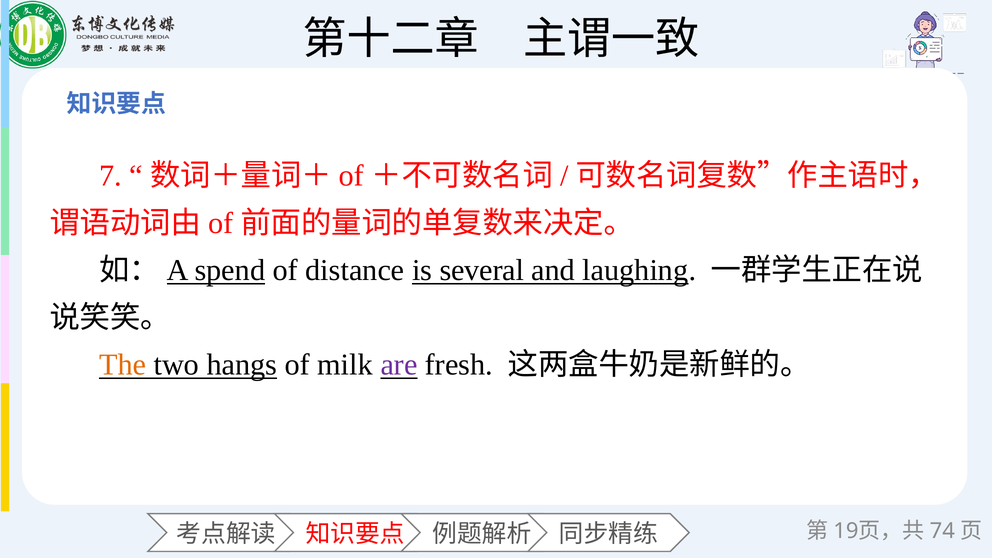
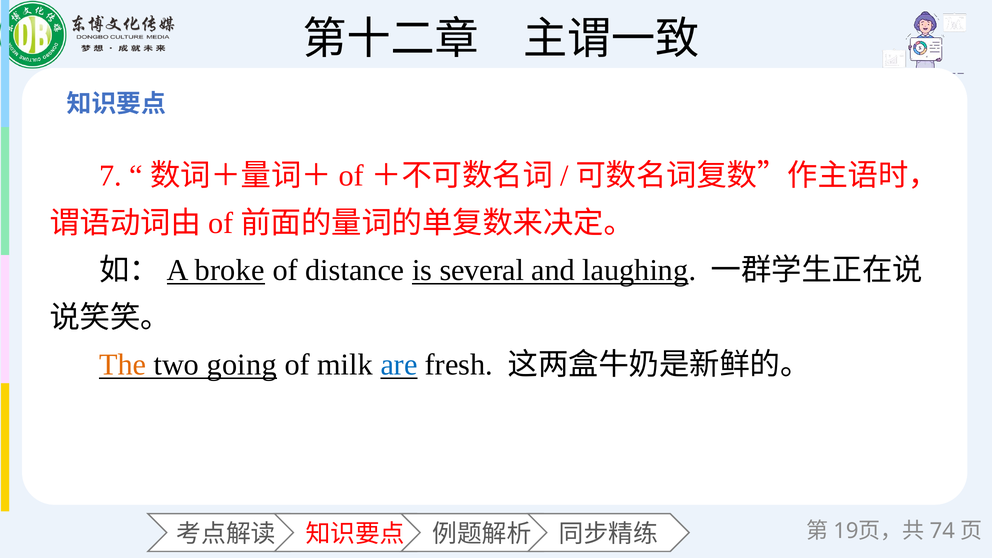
spend: spend -> broke (230, 270)
hangs: hangs -> going (242, 365)
are colour: purple -> blue (399, 365)
